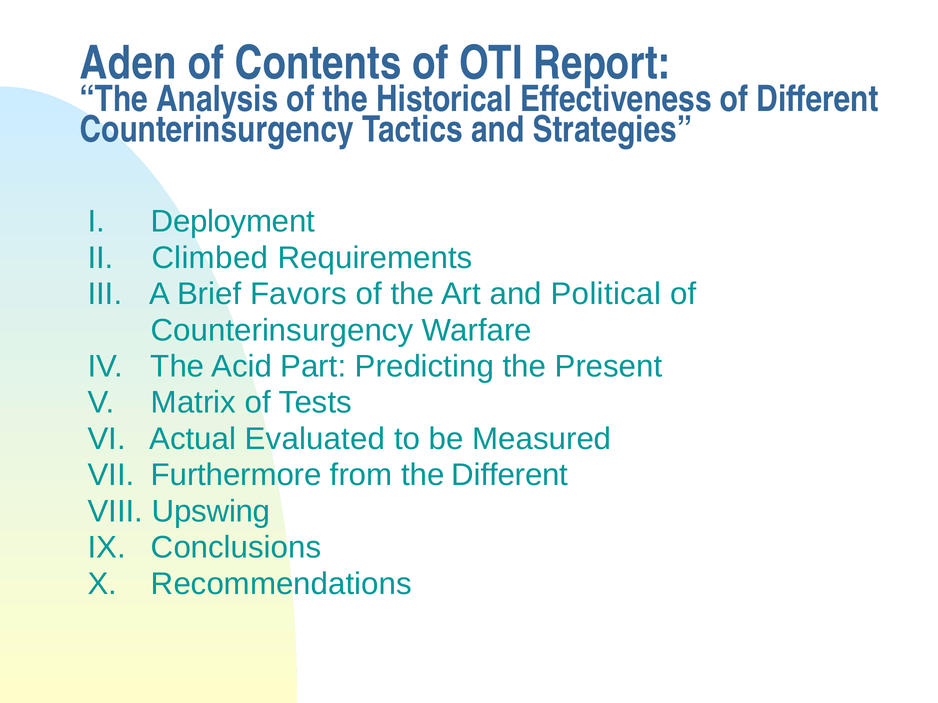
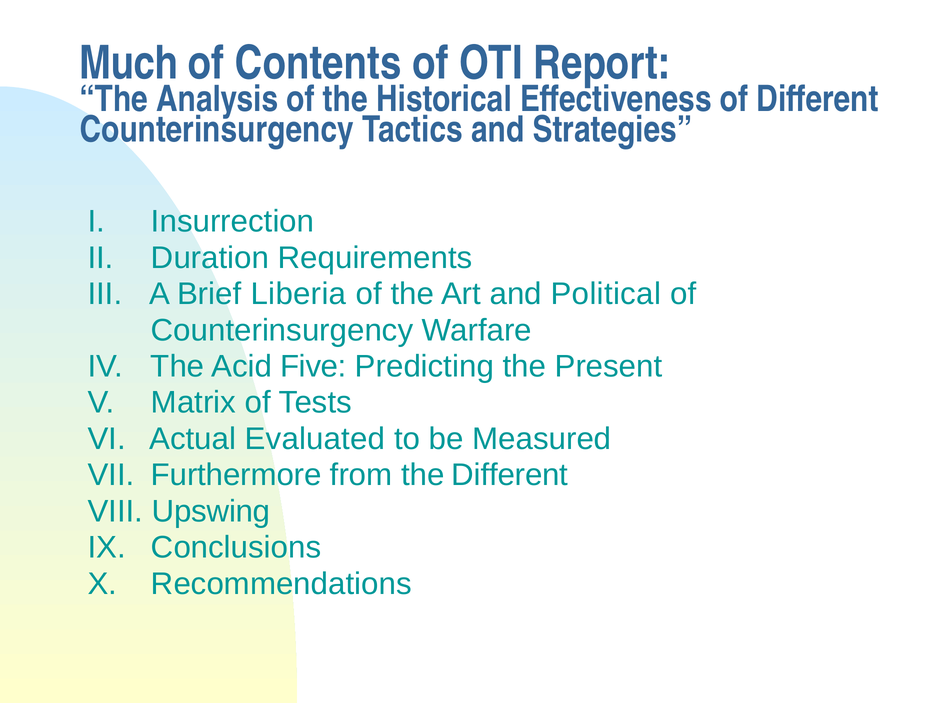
Aden: Aden -> Much (129, 63)
Deployment: Deployment -> Insurrection (233, 222)
Climbed: Climbed -> Duration (210, 258)
Favors: Favors -> Liberia (298, 294)
Part: Part -> Five (313, 367)
